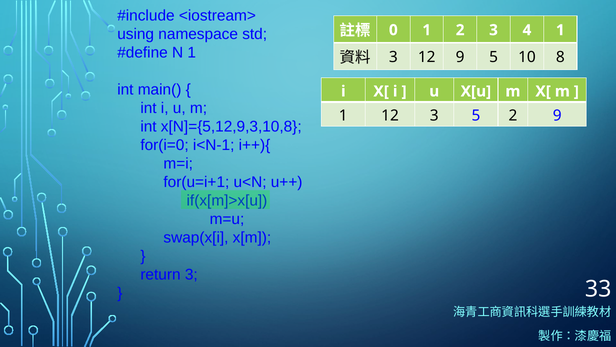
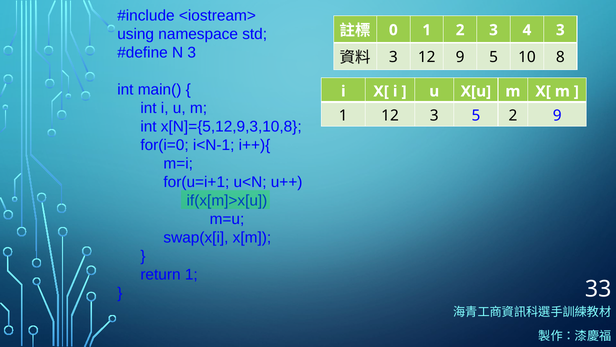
4 1: 1 -> 3 (560, 30)
N 1: 1 -> 3 (192, 53)
return 3: 3 -> 1 (191, 274)
